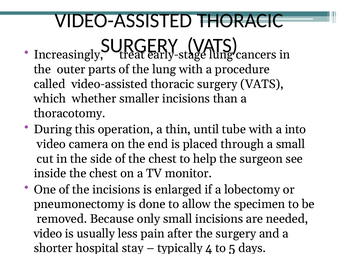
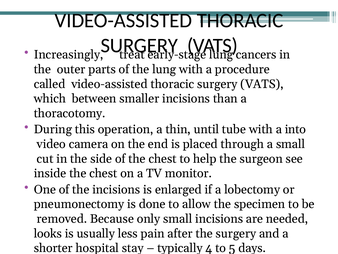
whether: whether -> between (94, 98)
video: video -> looks (48, 233)
